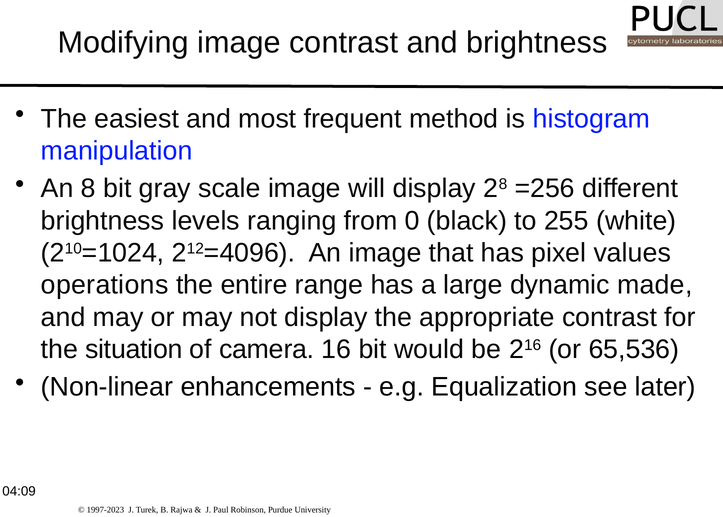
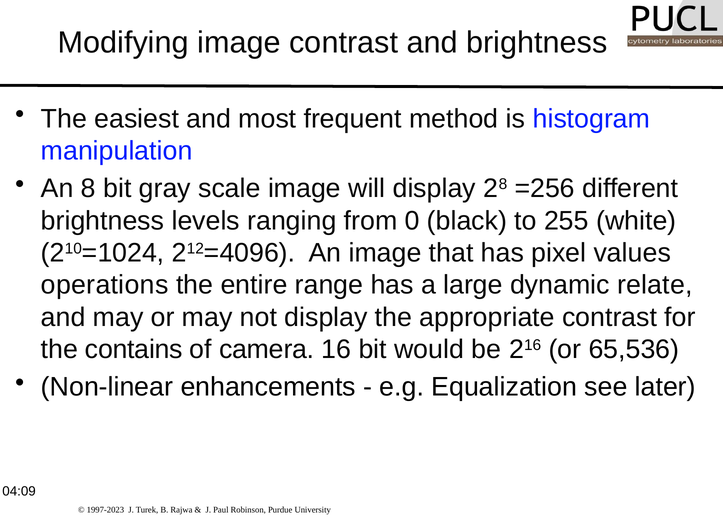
made: made -> relate (655, 285)
situation: situation -> contains (134, 349)
